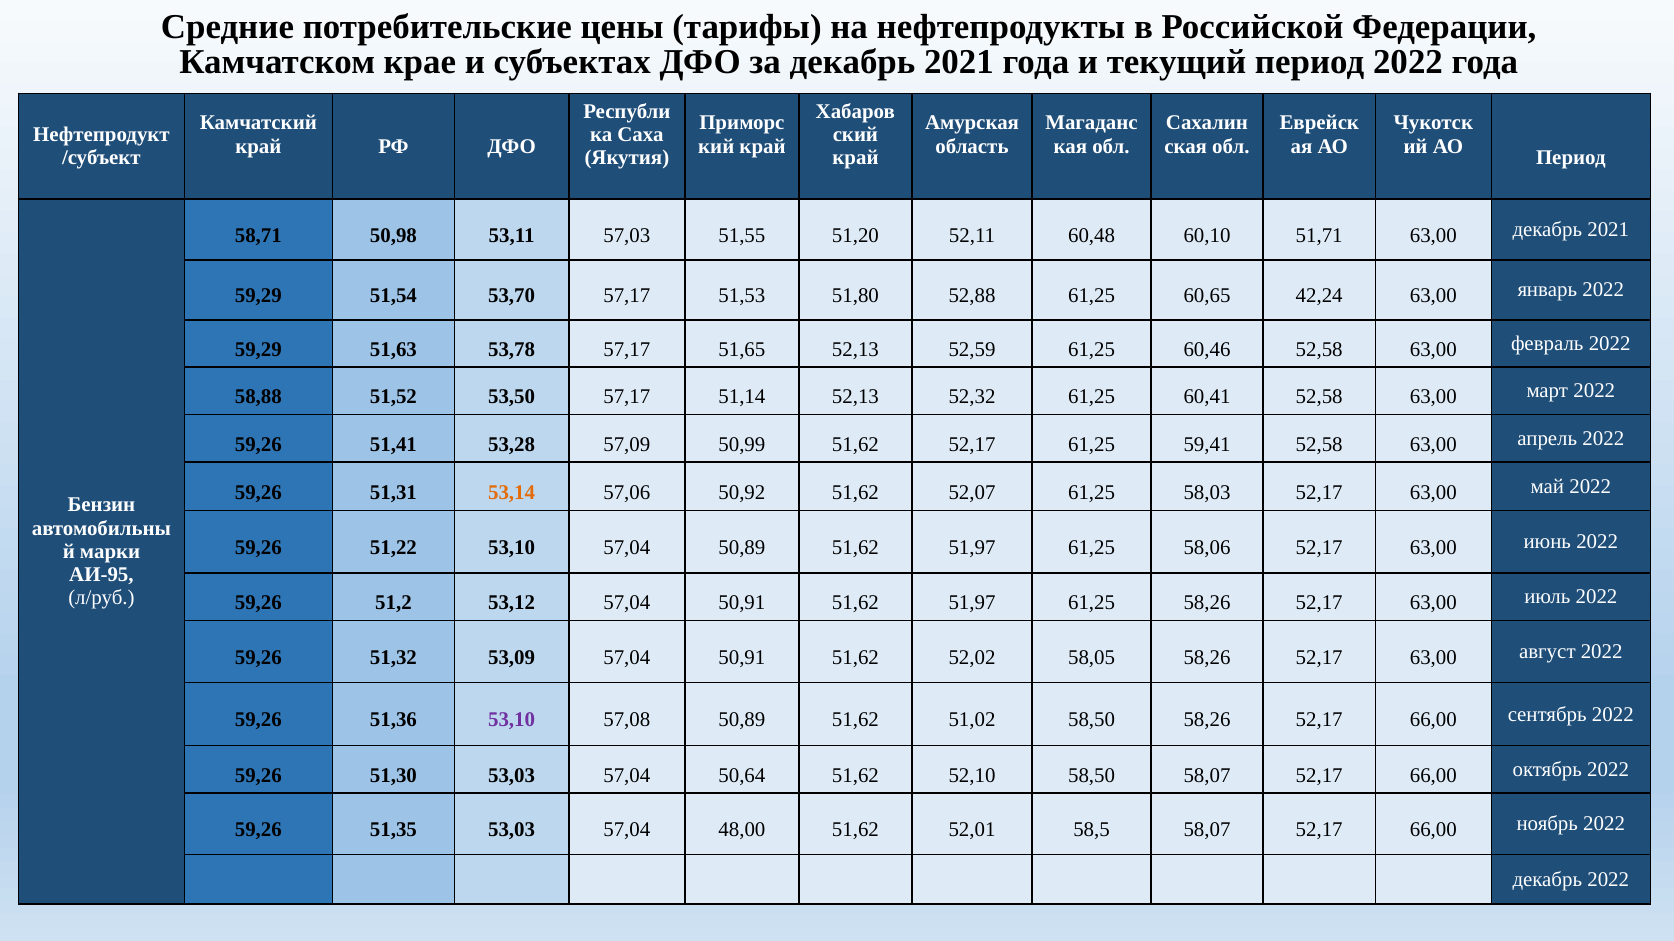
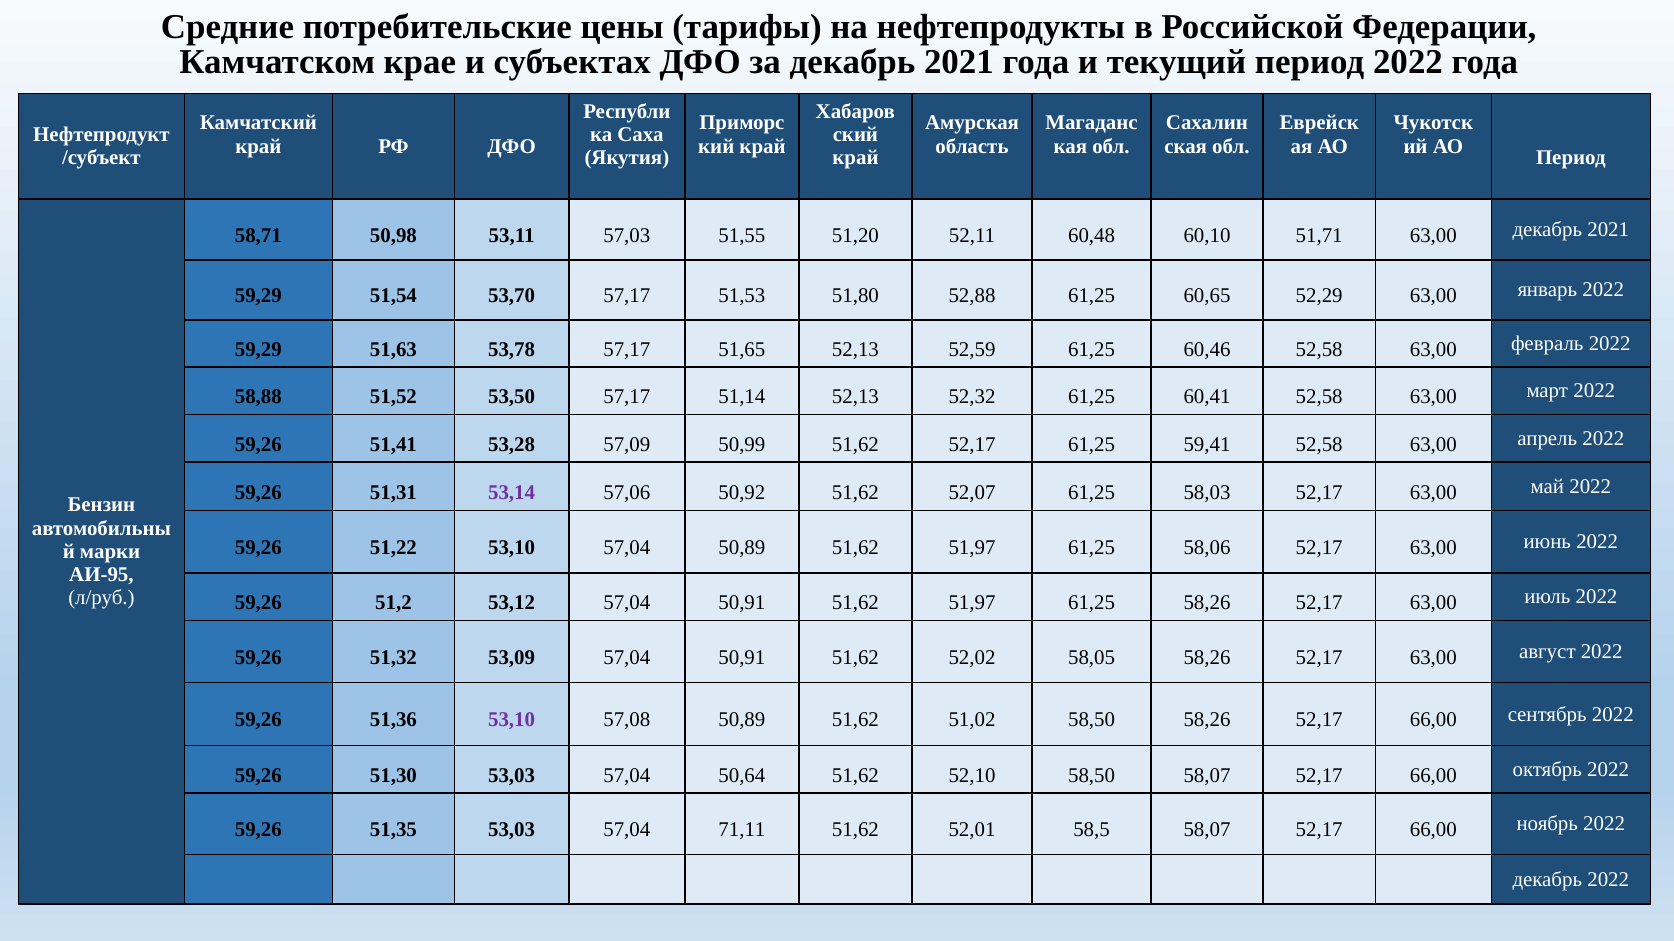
42,24: 42,24 -> 52,29 (1319, 296)
53,14 colour: orange -> purple (512, 493)
48,00: 48,00 -> 71,11 (742, 830)
